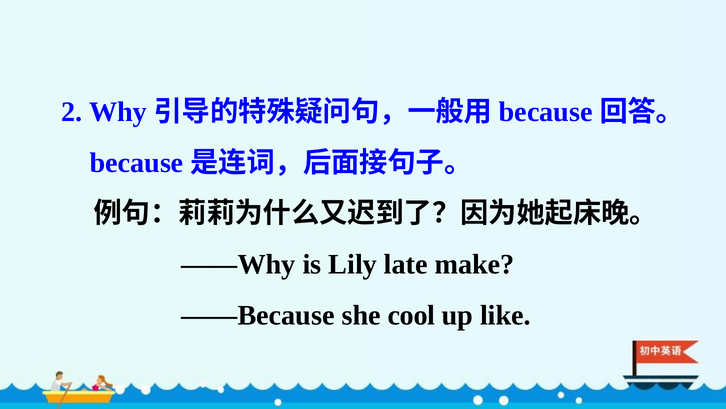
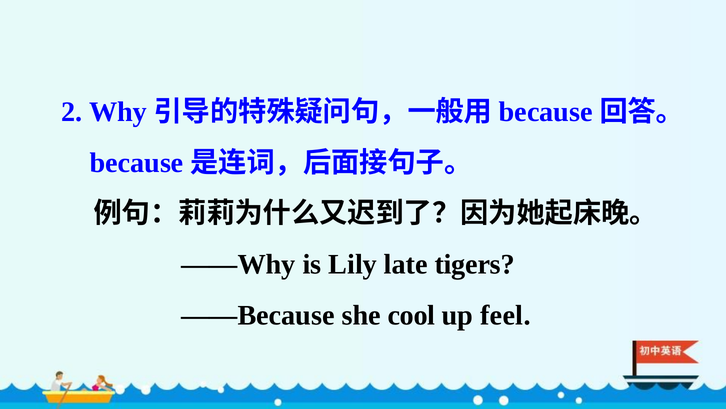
make: make -> tigers (475, 264)
like: like -> feel (505, 315)
